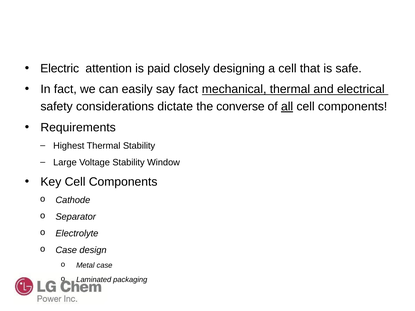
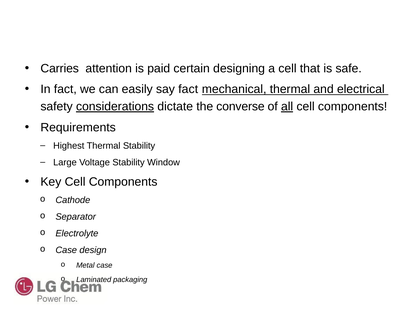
Electric: Electric -> Carries (60, 68)
closely: closely -> certain (192, 68)
considerations underline: none -> present (115, 107)
